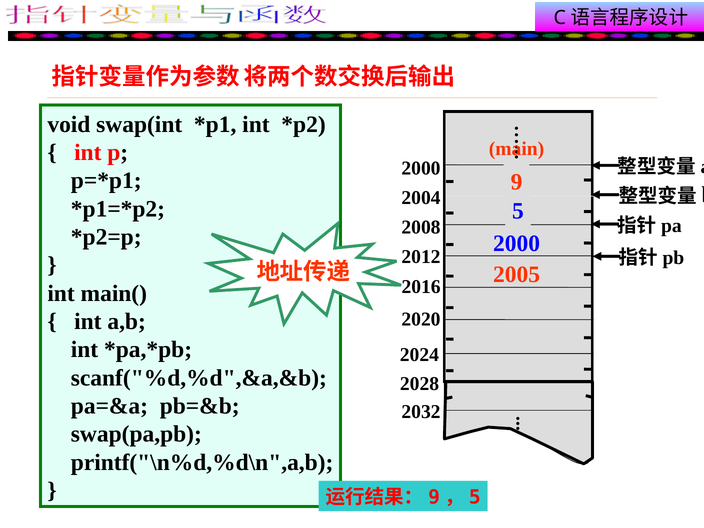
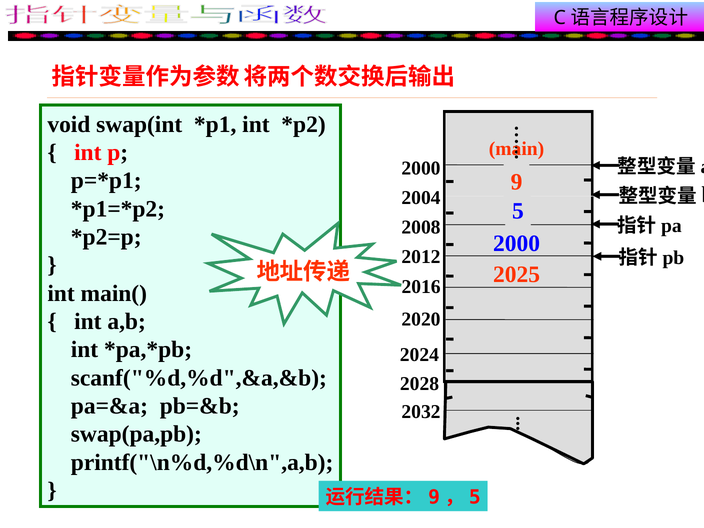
2005: 2005 -> 2025 (517, 274)
